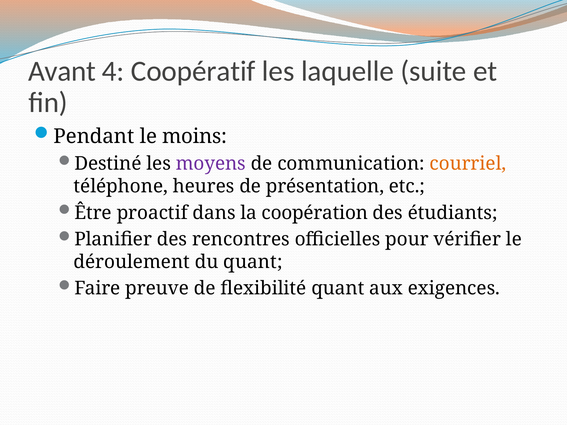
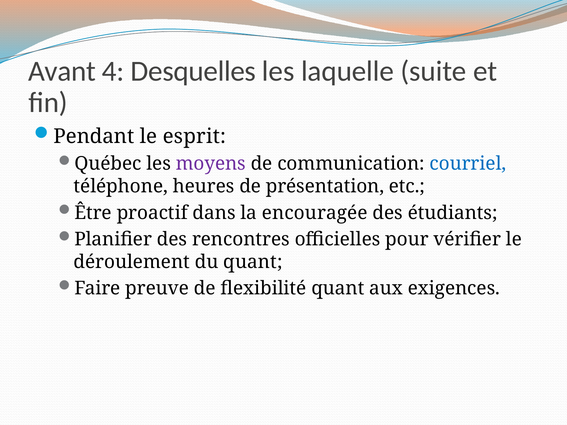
Coopératif: Coopératif -> Desquelles (193, 71)
moins: moins -> esprit (194, 137)
Destiné: Destiné -> Québec (108, 164)
courriel colour: orange -> blue (468, 164)
coopération: coopération -> encouragée (315, 213)
